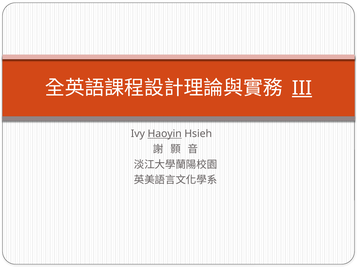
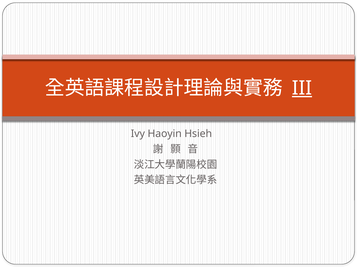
Haoyin underline: present -> none (165, 134)
